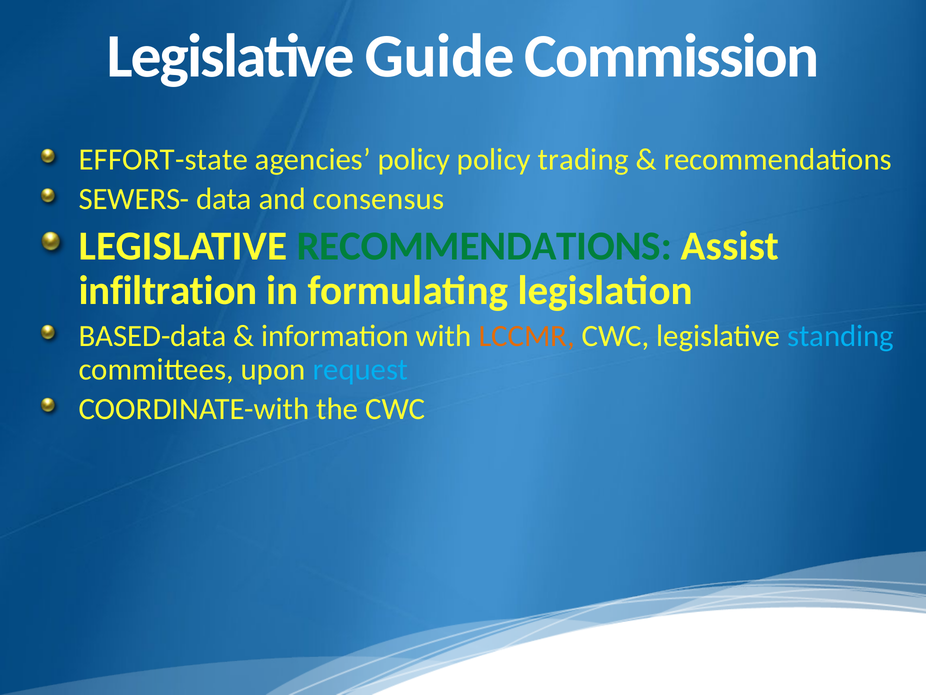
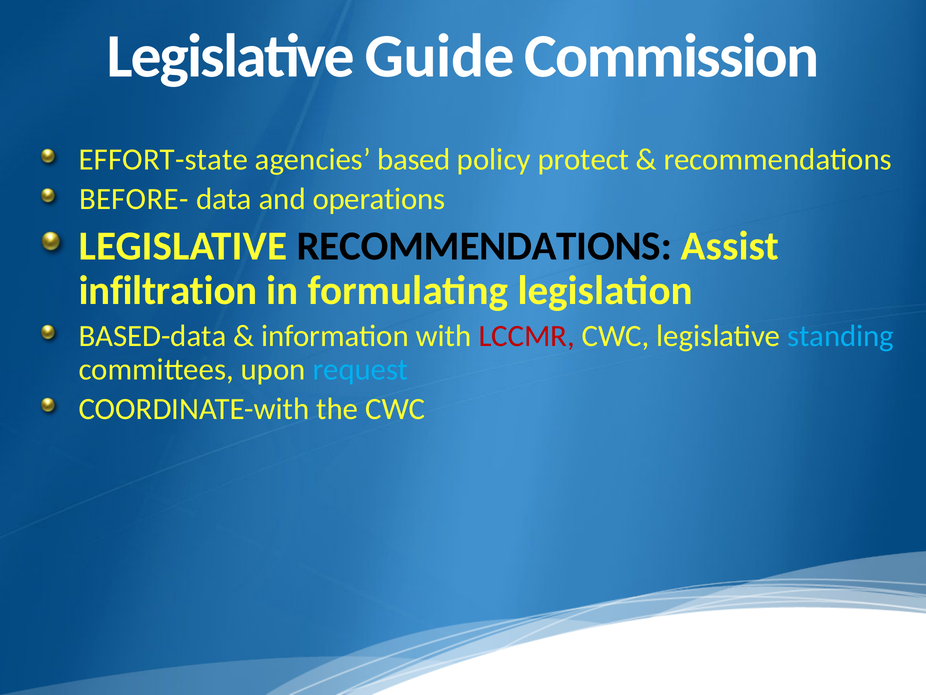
agencies policy: policy -> based (414, 160)
trading: trading -> protect (583, 160)
SEWERS-: SEWERS- -> BEFORE- (134, 199)
consensus: consensus -> operations (379, 199)
RECOMMENDATIONS colour: green -> black (484, 246)
LCCMR colour: orange -> red (527, 336)
